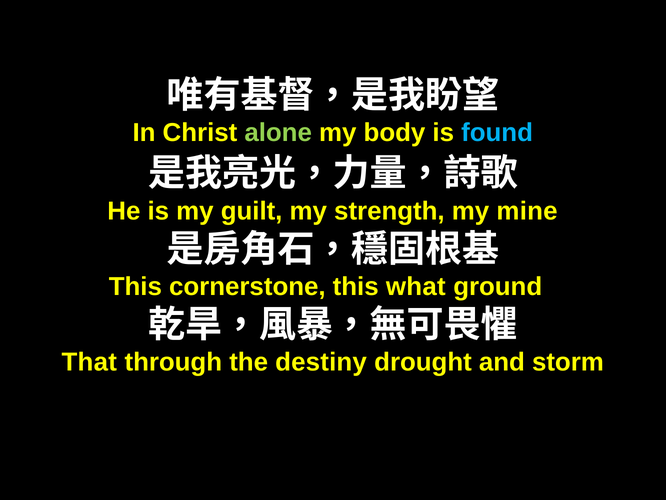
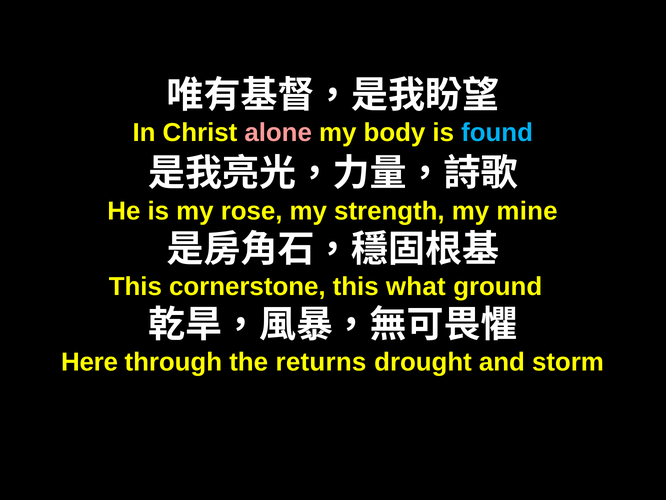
alone colour: light green -> pink (278, 132)
guilt: guilt -> rose (252, 211)
That: That -> Here (90, 362)
destiny: destiny -> returns (321, 362)
